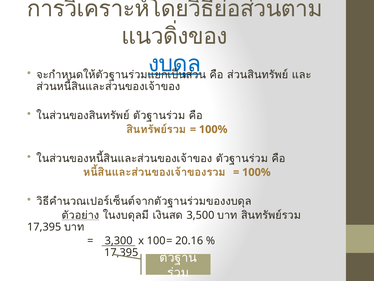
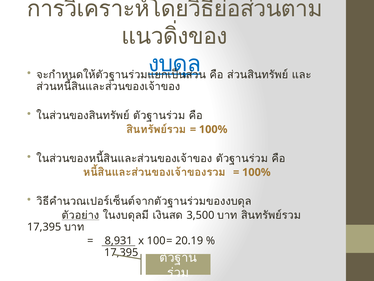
3,300: 3,300 -> 8,931 (119, 240)
20.16: 20.16 -> 20.19 (189, 240)
